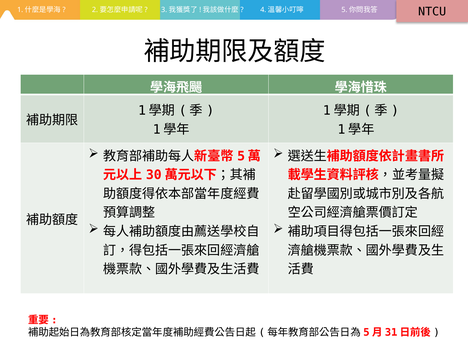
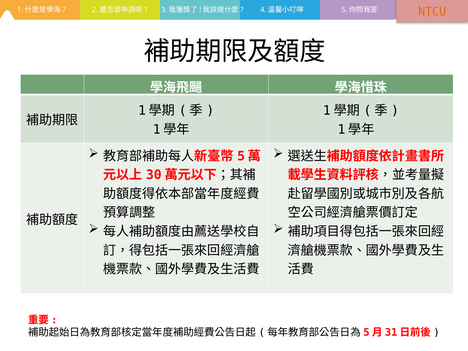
NTCU colour: black -> orange (432, 12)
